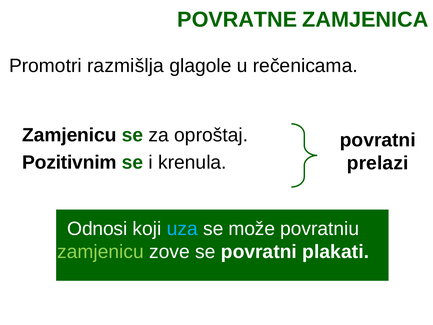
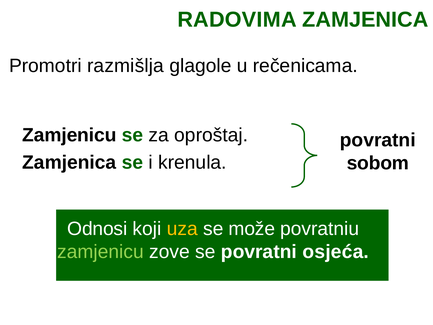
POVRATNE: POVRATNE -> RADOVIMA (237, 20)
Pozitivnim: Pozitivnim -> Zamjenica (69, 162)
prelazi: prelazi -> sobom (378, 163)
uza colour: light blue -> yellow (182, 229)
plakati: plakati -> osjeća (336, 252)
